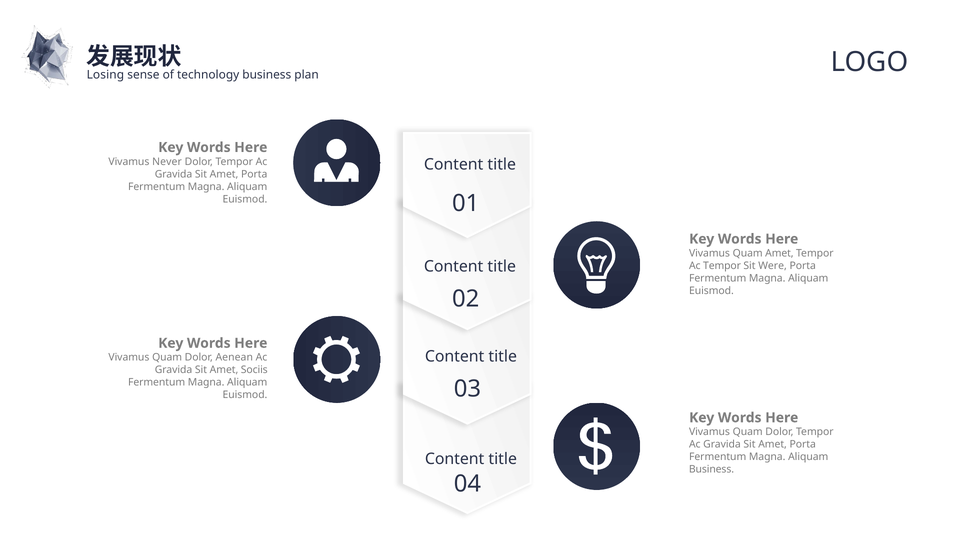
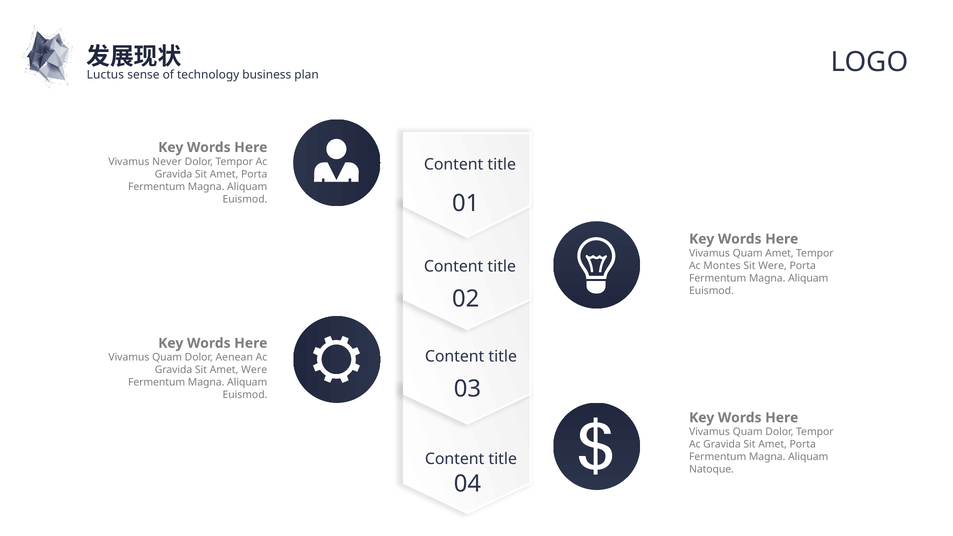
Losing: Losing -> Luctus (105, 75)
Ac Tempor: Tempor -> Montes (722, 266)
Amet Sociis: Sociis -> Were (254, 370)
Business: Business -> Natoque (711, 470)
